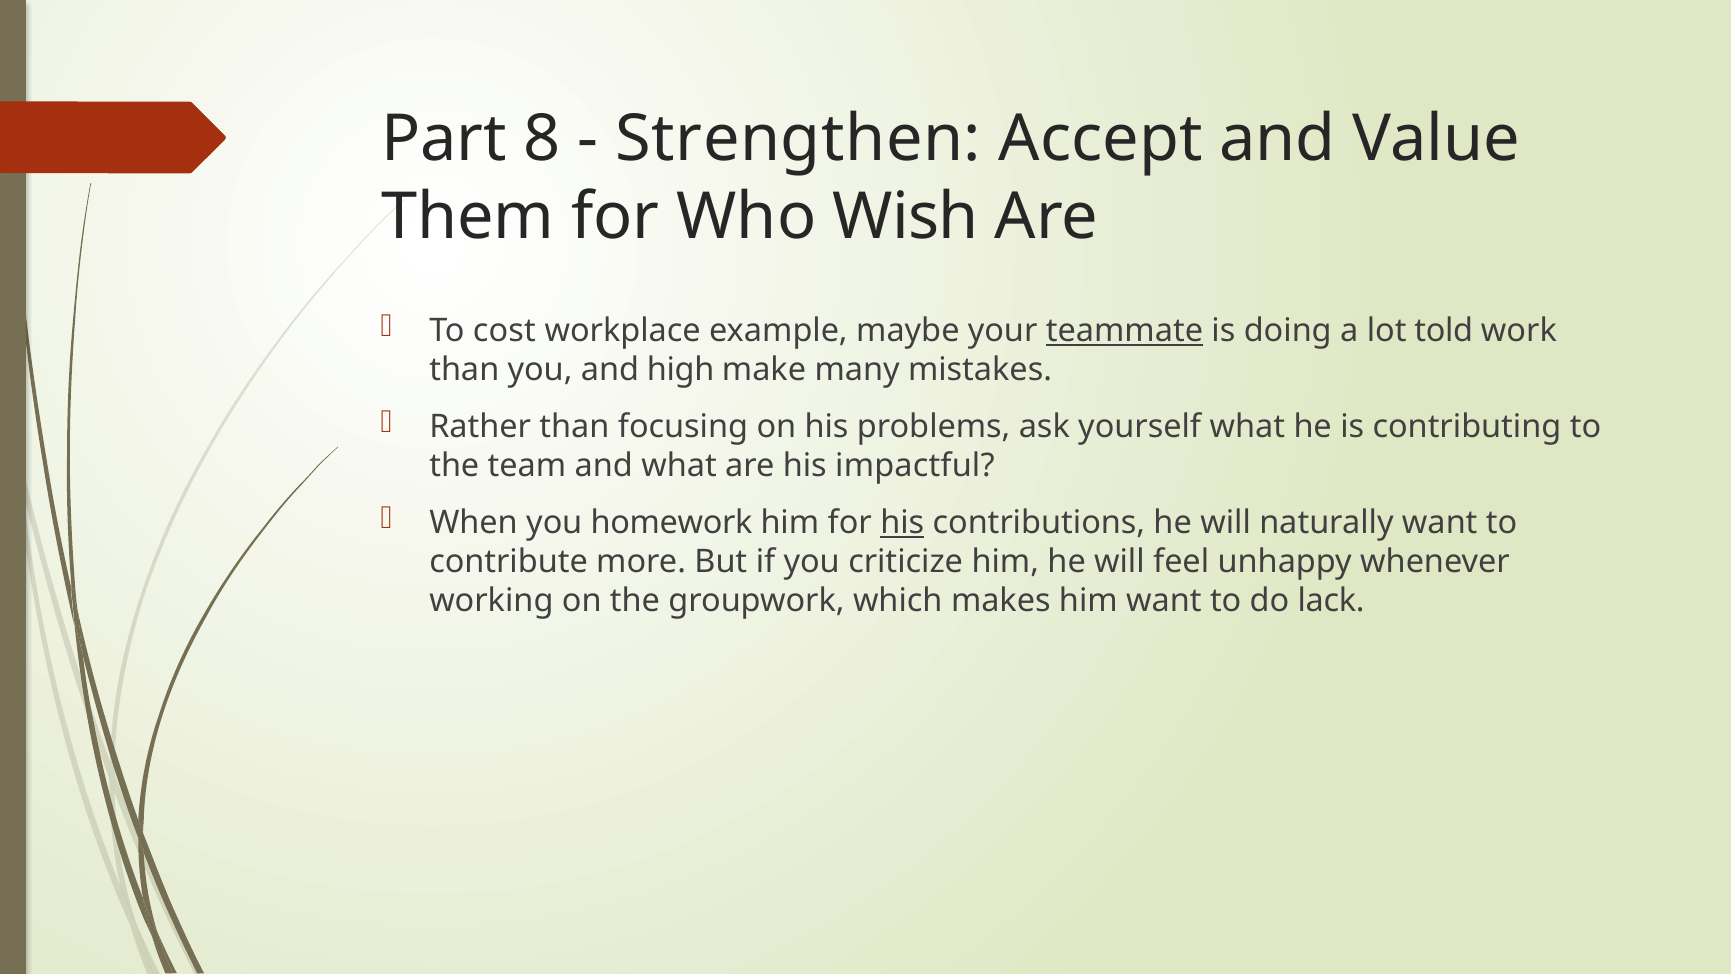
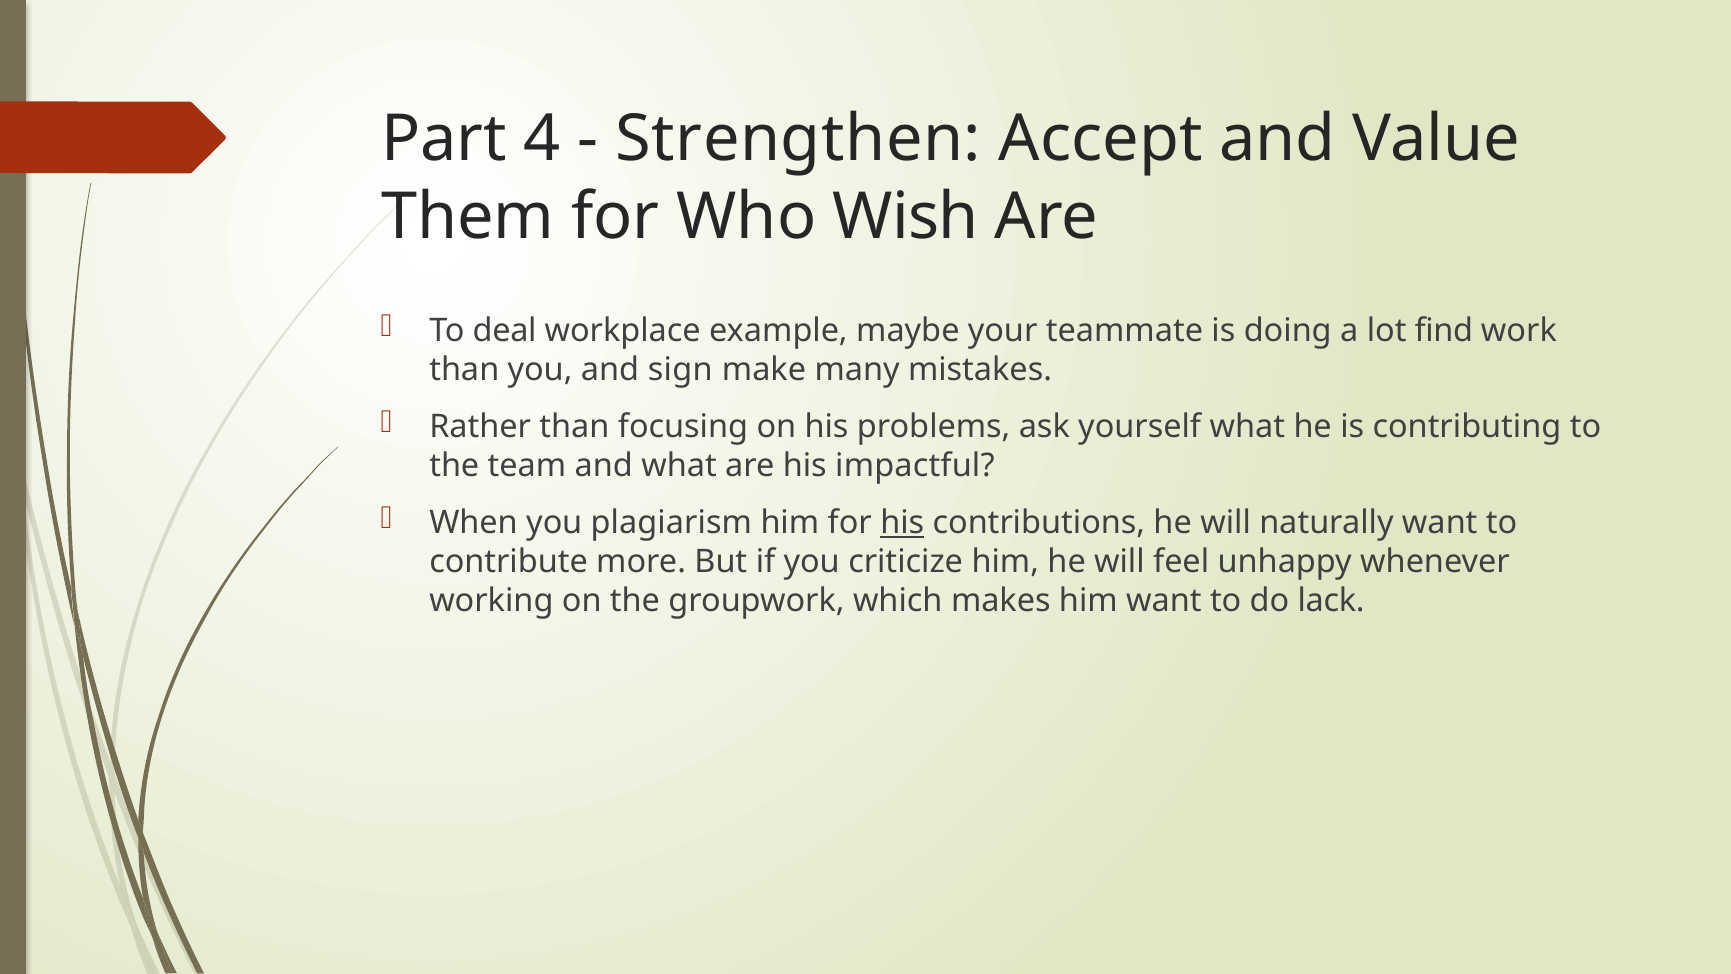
8: 8 -> 4 (542, 139)
cost: cost -> deal (505, 331)
teammate underline: present -> none (1124, 331)
told: told -> find (1444, 331)
high: high -> sign (680, 370)
homework: homework -> plagiarism (671, 523)
